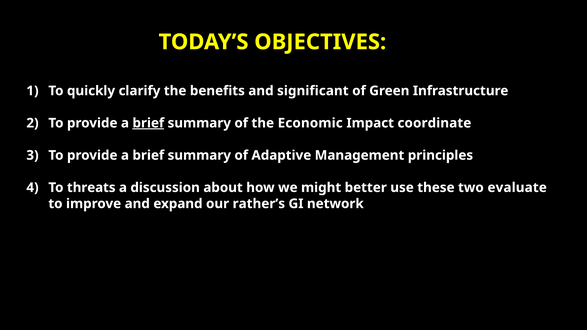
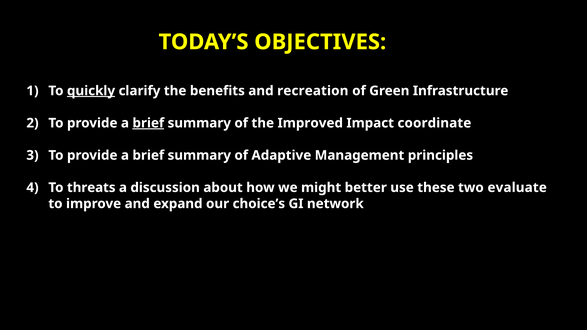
quickly underline: none -> present (91, 91)
significant: significant -> recreation (313, 91)
Economic: Economic -> Improved (310, 123)
rather’s: rather’s -> choice’s (259, 204)
